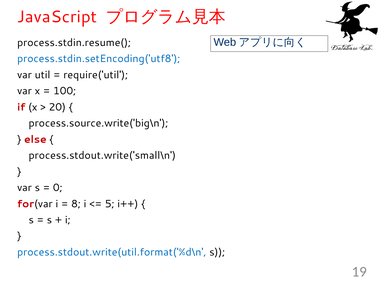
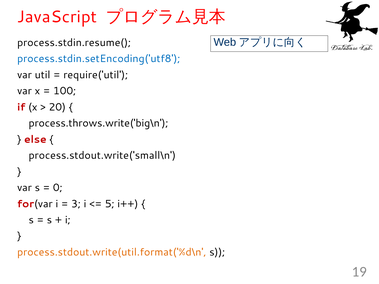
process.source.write('big\n: process.source.write('big\n -> process.throws.write('big\n (98, 123)
8: 8 -> 3 (76, 204)
process.stdout.write(util.format('%d\n colour: blue -> orange (112, 252)
